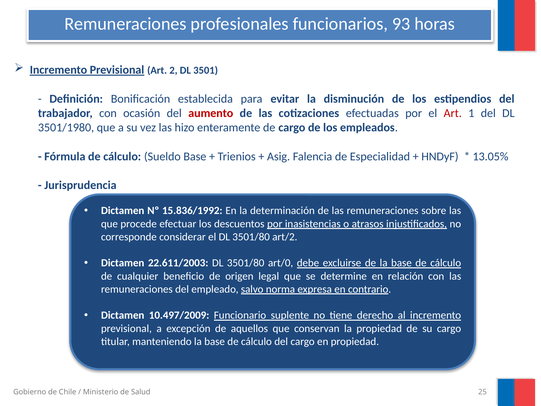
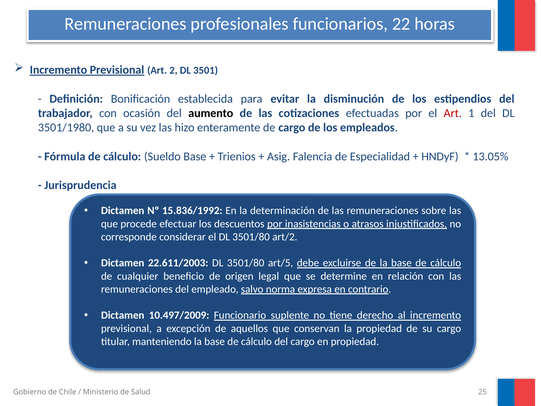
93: 93 -> 22 (401, 24)
aumento colour: red -> black (211, 113)
art/0: art/0 -> art/5 (281, 263)
